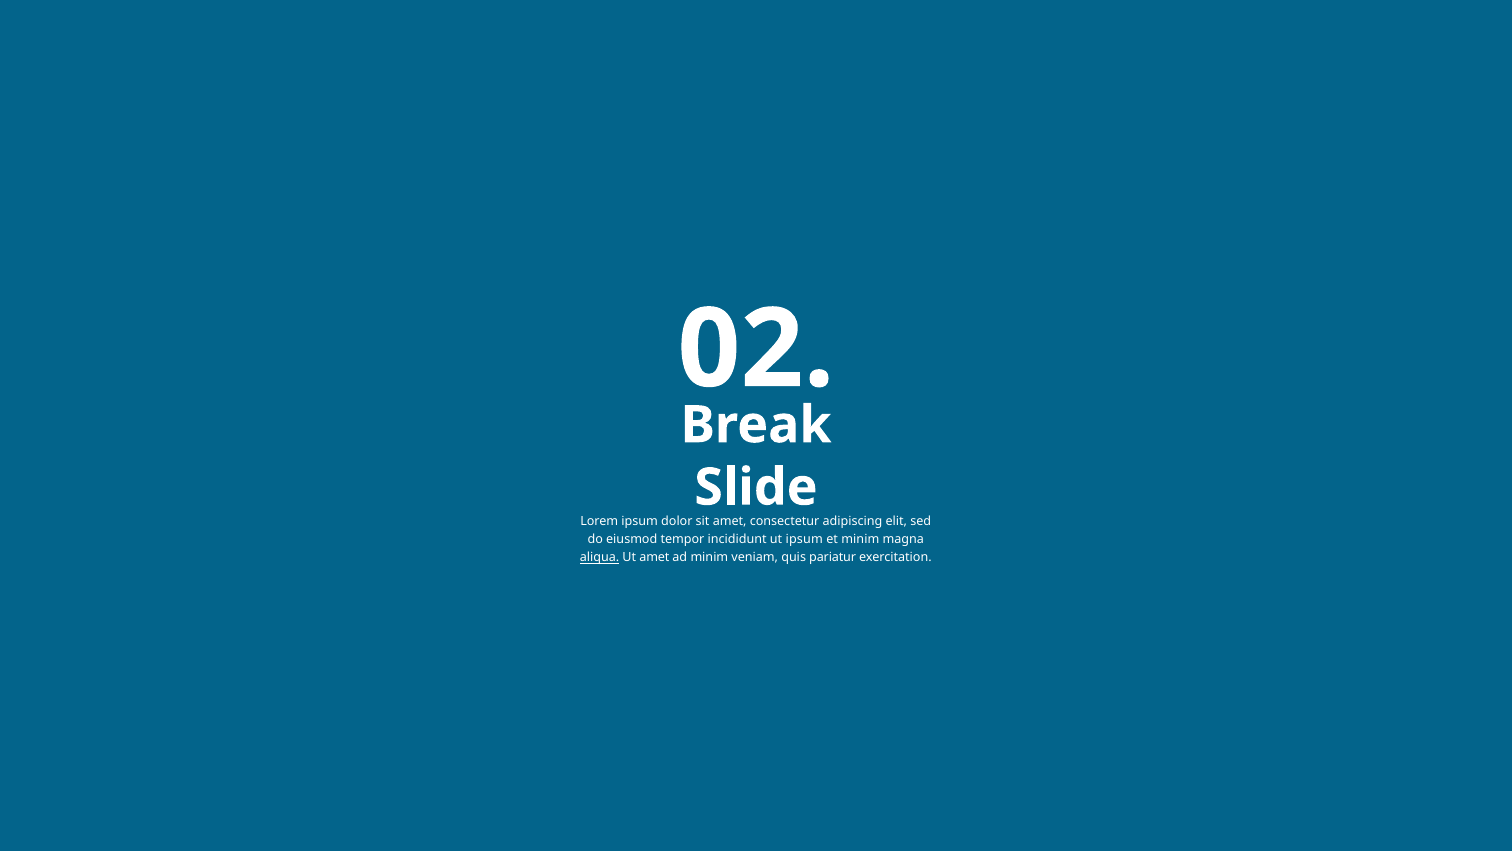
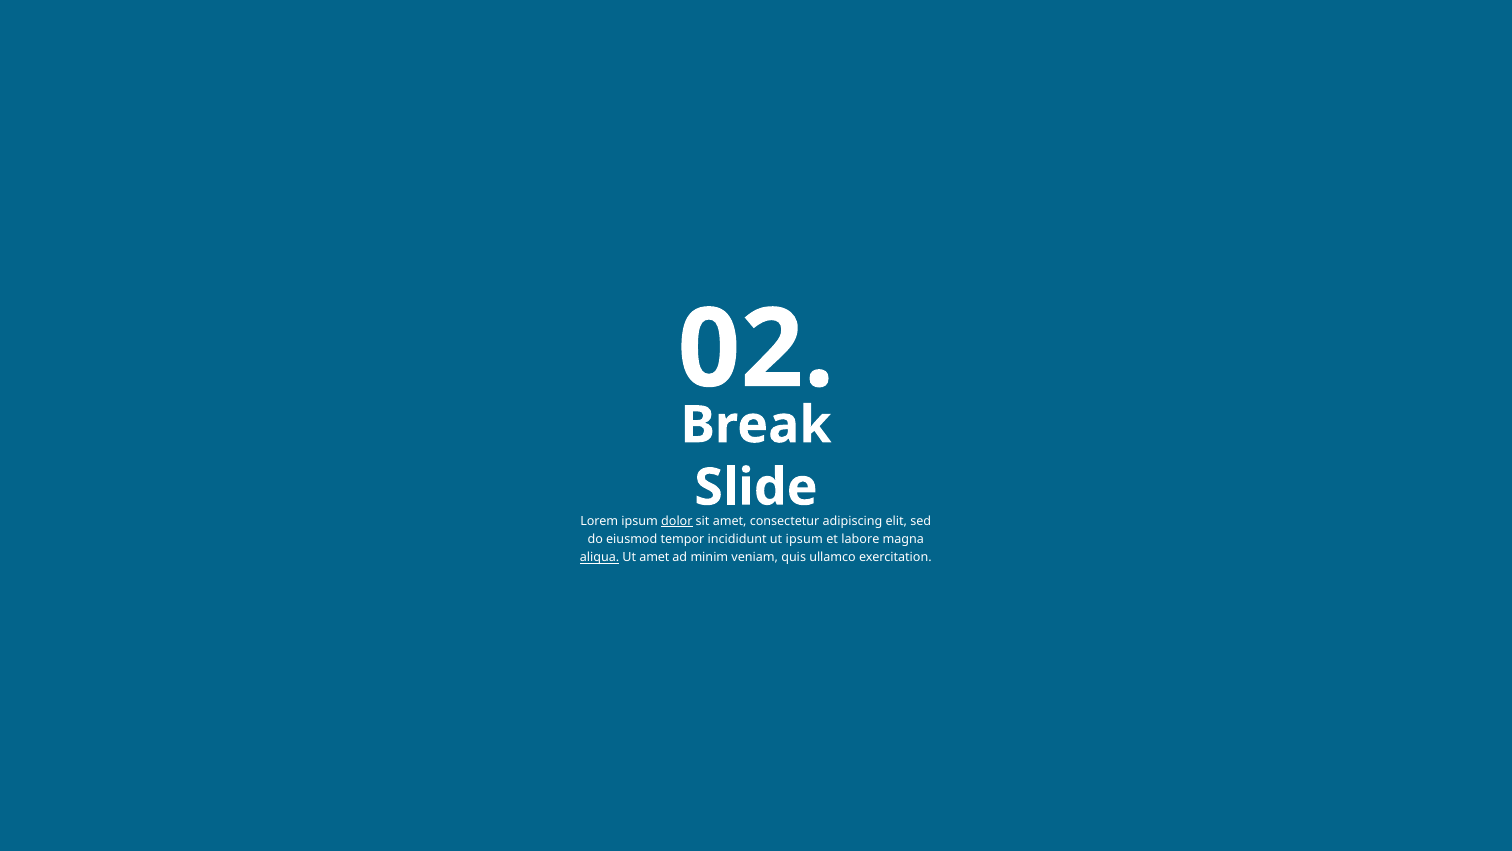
dolor underline: none -> present (677, 521)
et minim: minim -> labore (860, 539)
pariatur: pariatur -> ullamco (833, 557)
